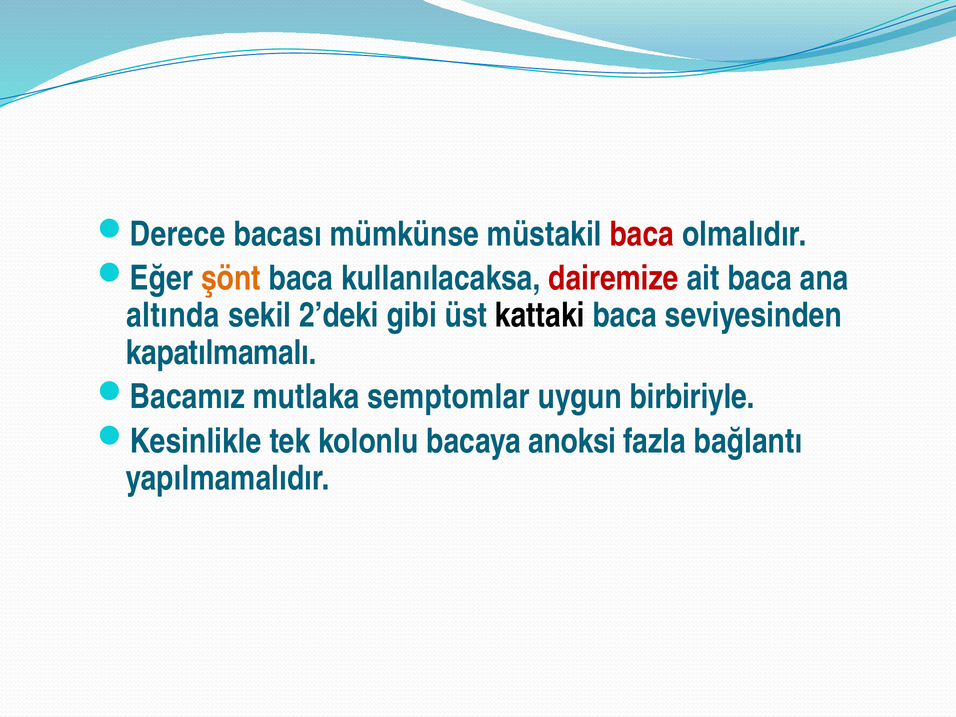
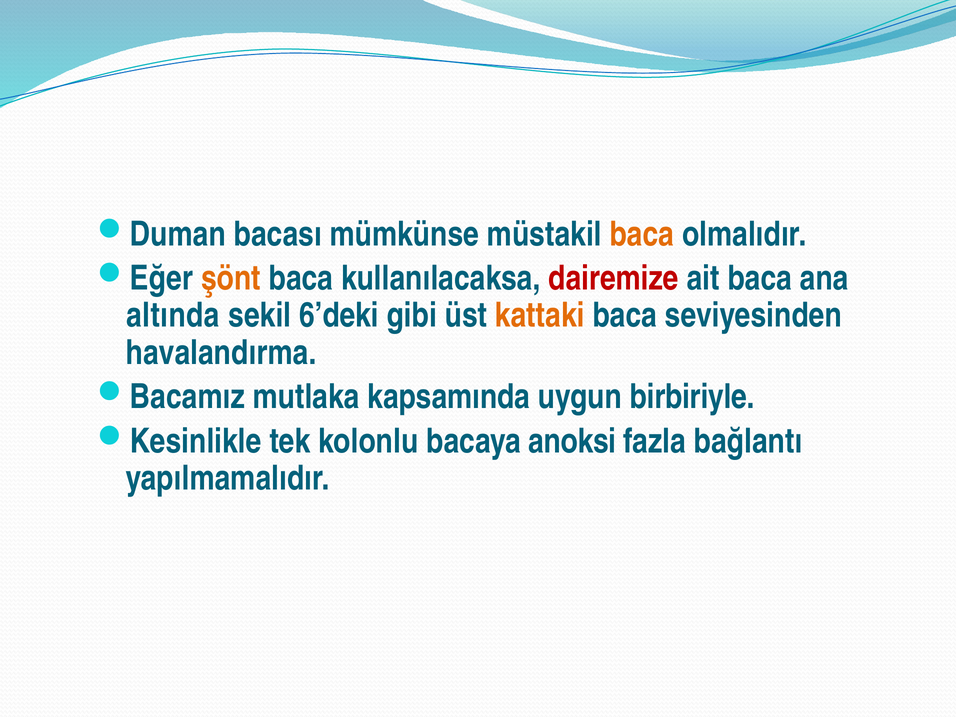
Derece: Derece -> Duman (178, 234)
baca colour: red -> orange (642, 234)
2’deki: 2’deki -> 6’deki (339, 316)
kattaki colour: black -> orange (540, 316)
kapatılmamalı: kapatılmamalı -> havalandırma (221, 353)
semptomlar: semptomlar -> kapsamında (449, 397)
